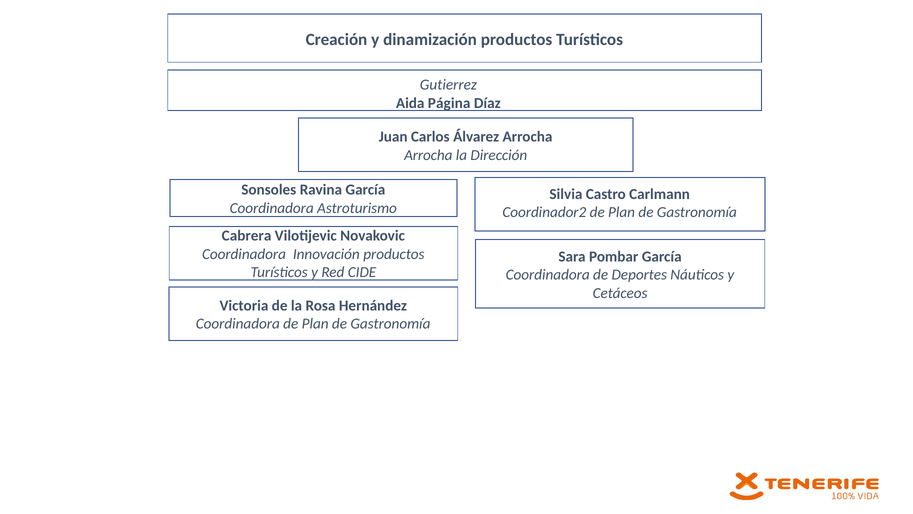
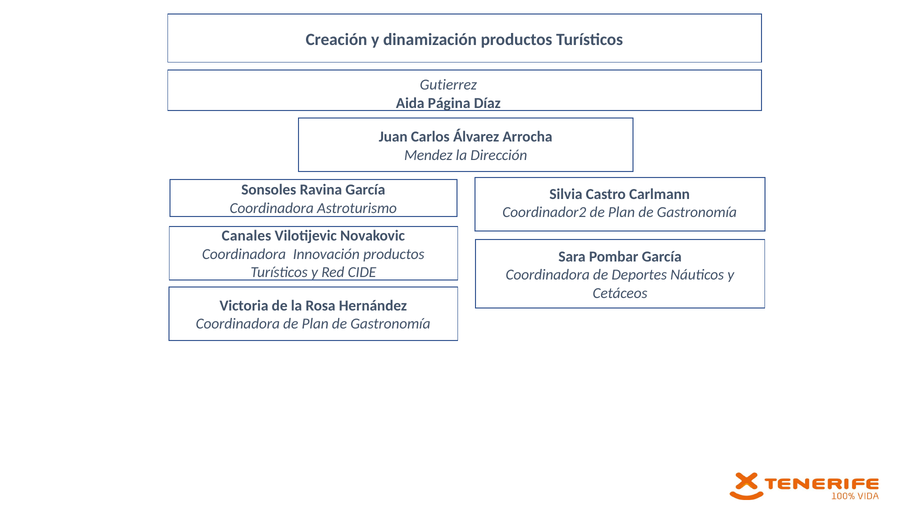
Arrocha: Arrocha -> Mendez (428, 155)
Cabrera: Cabrera -> Canales (246, 236)
